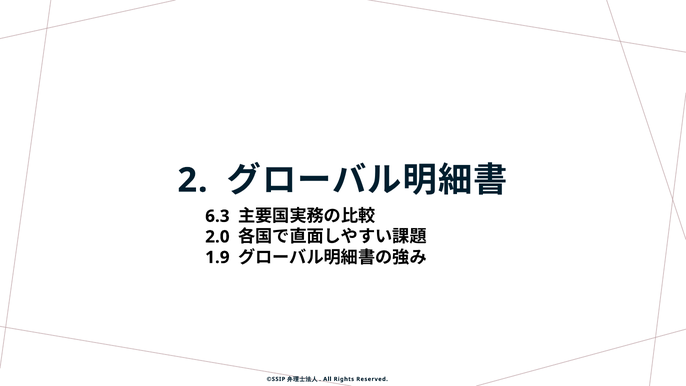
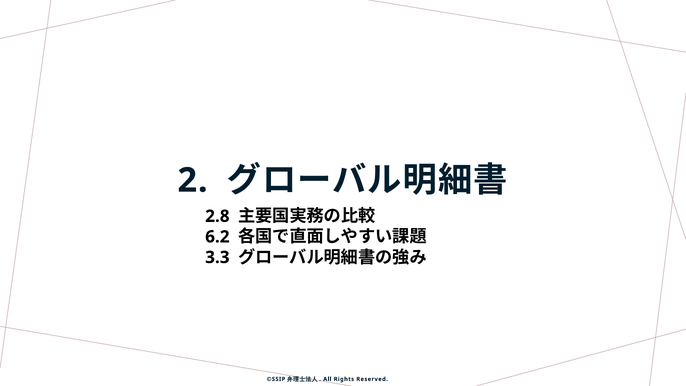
6.3: 6.3 -> 2.8 (217, 216)
2.0: 2.0 -> 6.2 (217, 237)
1.9: 1.9 -> 3.3 (217, 257)
